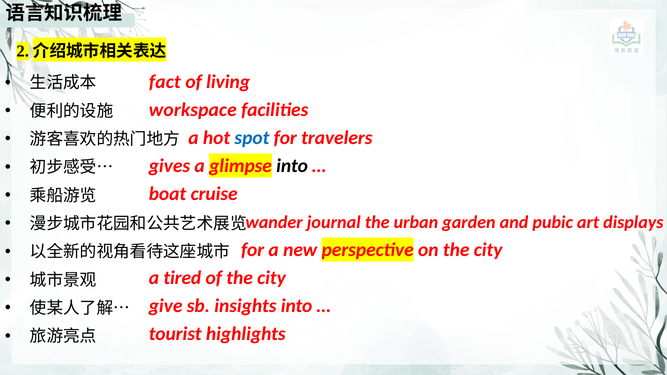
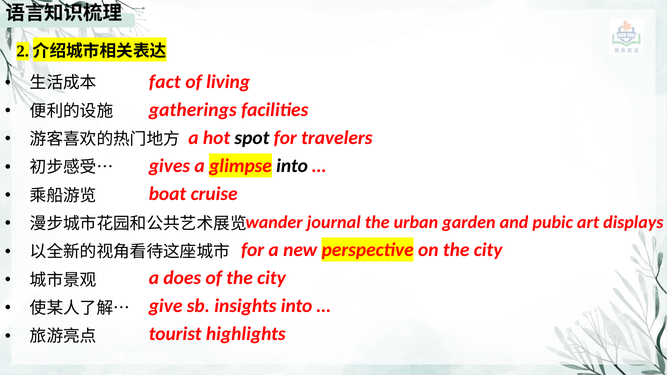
workspace: workspace -> gatherings (193, 110)
spot colour: blue -> black (252, 138)
tired: tired -> does (182, 278)
